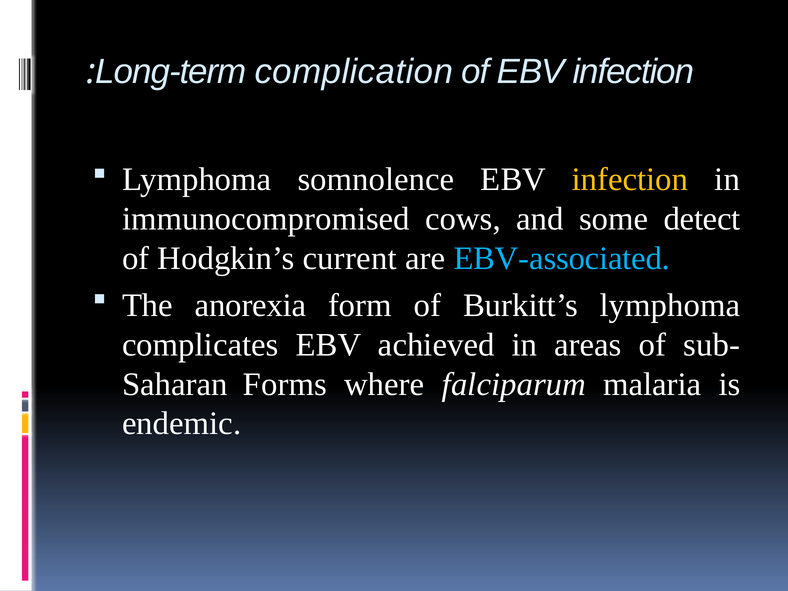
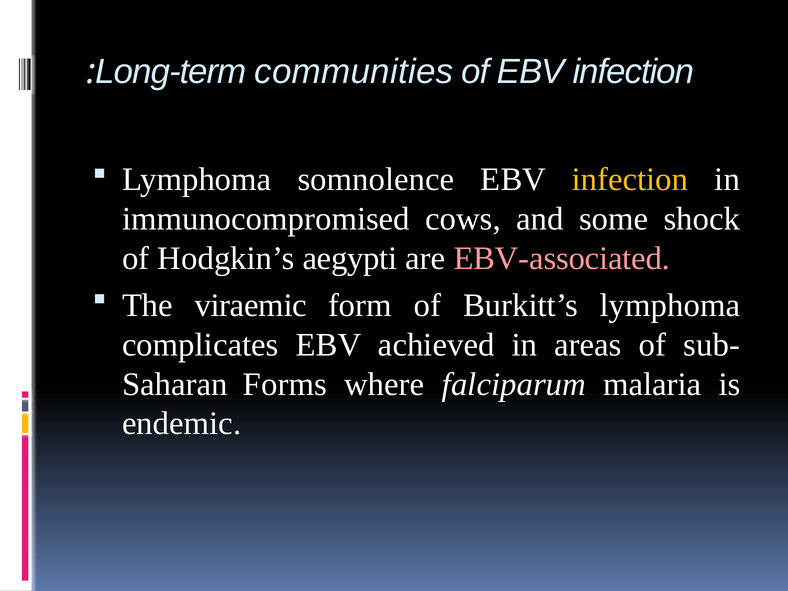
complication: complication -> communities (354, 71)
detect: detect -> shock (702, 219)
current: current -> aegypti (350, 258)
EBV-associated colour: light blue -> pink (562, 258)
anorexia: anorexia -> viraemic (251, 305)
